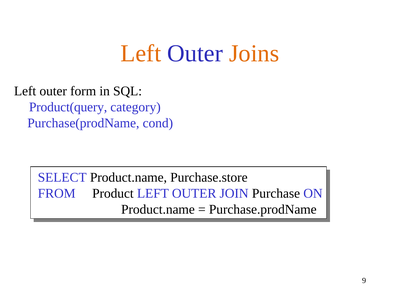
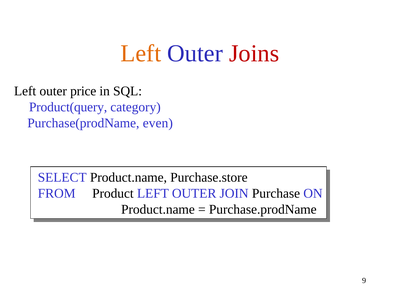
Joins colour: orange -> red (254, 53)
form: form -> price (83, 91)
cond: cond -> even (158, 123)
